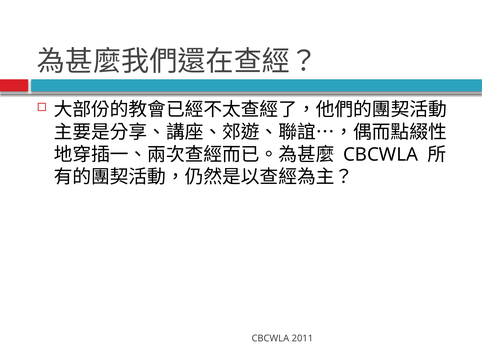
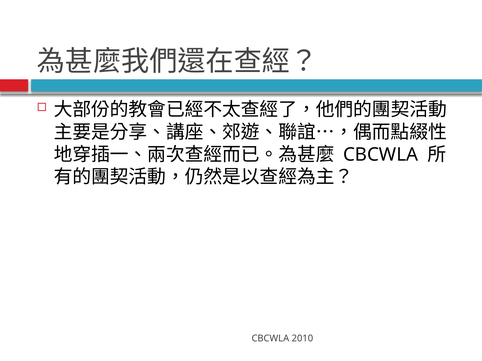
2011: 2011 -> 2010 (302, 339)
